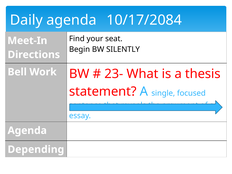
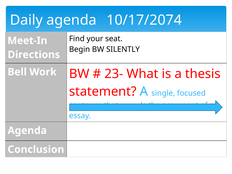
10/17/2084: 10/17/2084 -> 10/17/2074 (144, 20)
Depending: Depending -> Conclusion (36, 149)
